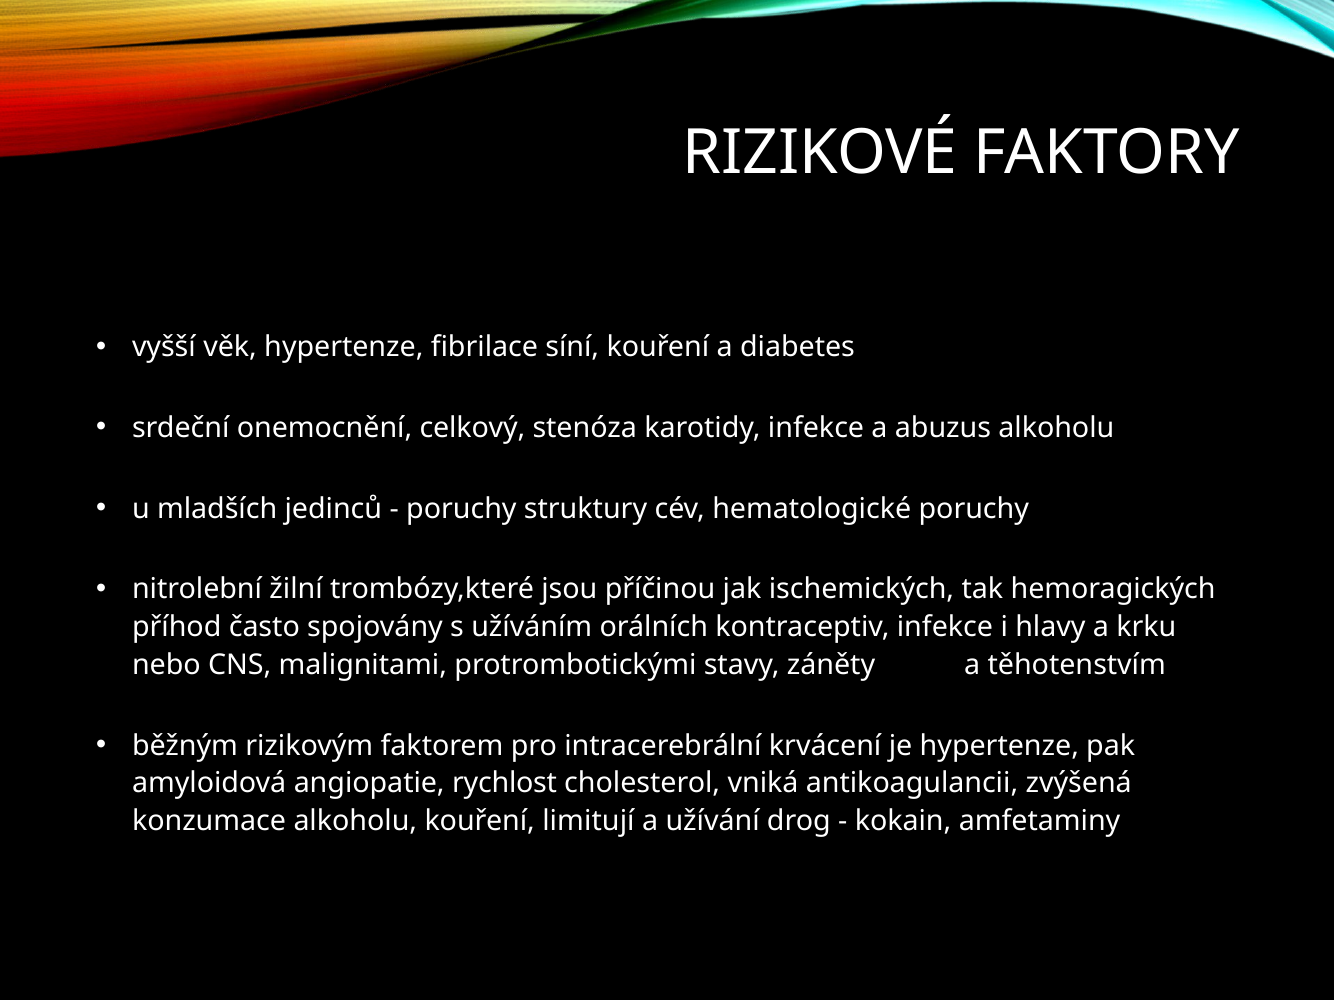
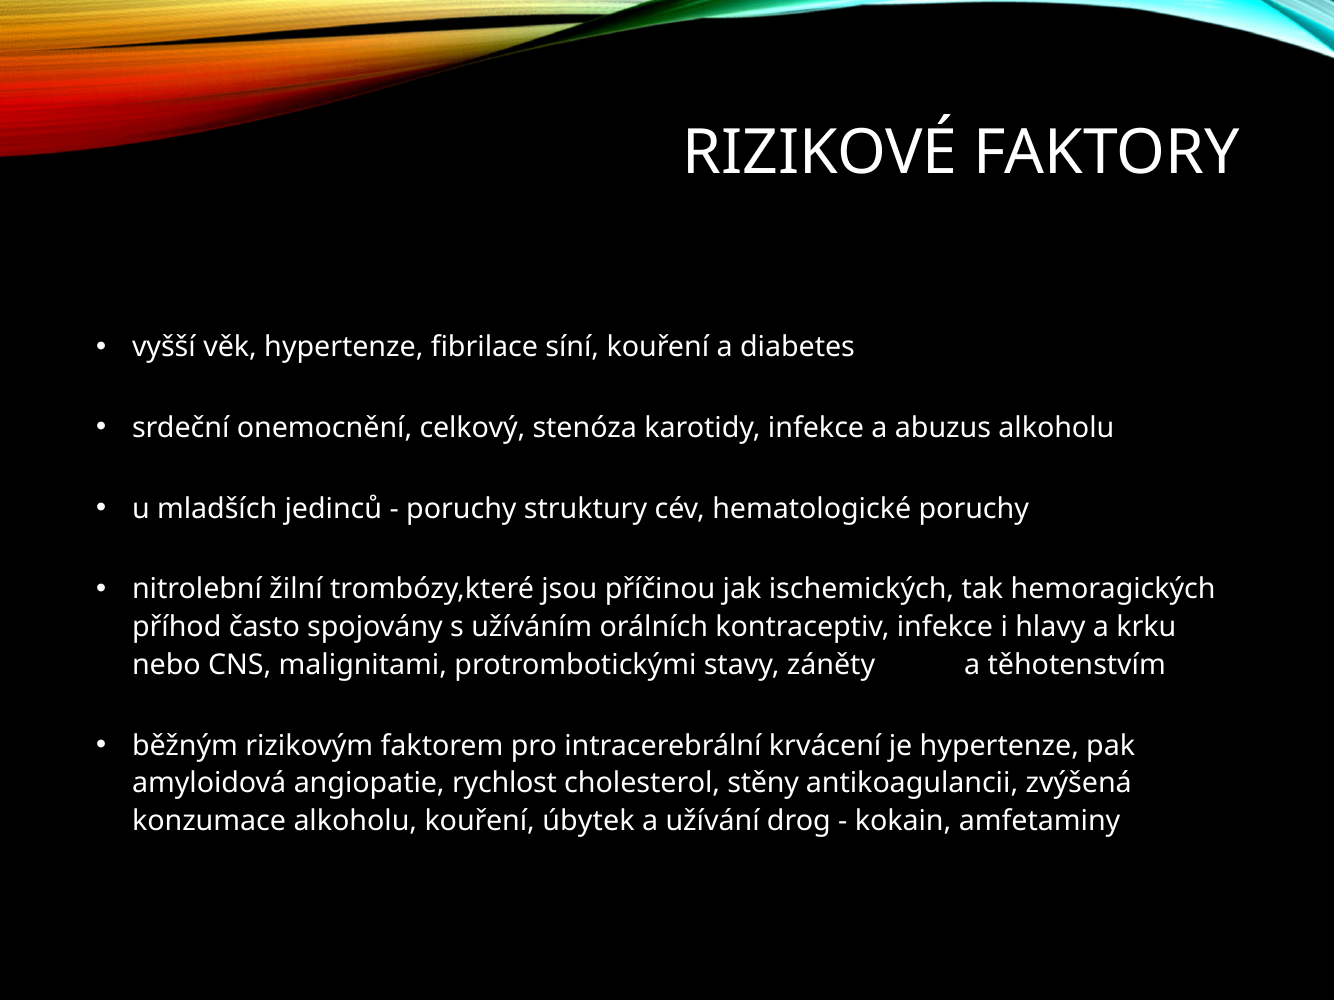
vniká: vniká -> stěny (763, 784)
limitují: limitují -> úbytek (588, 822)
